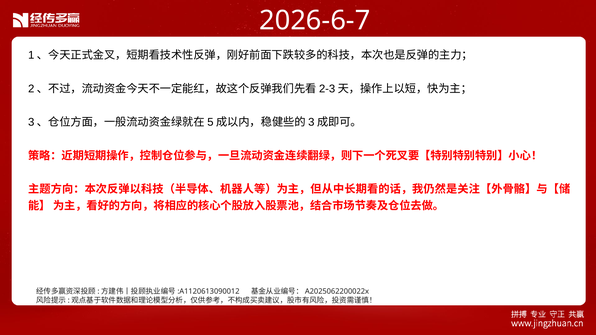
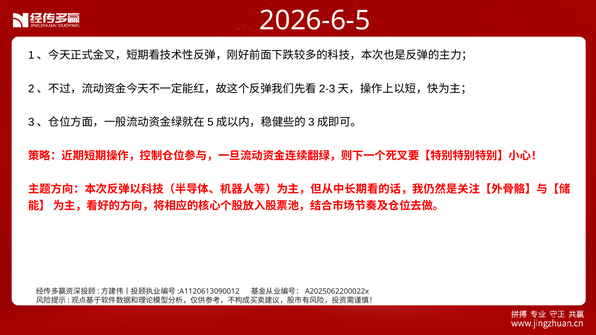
2026-6-7: 2026-6-7 -> 2026-6-5 (315, 20)
